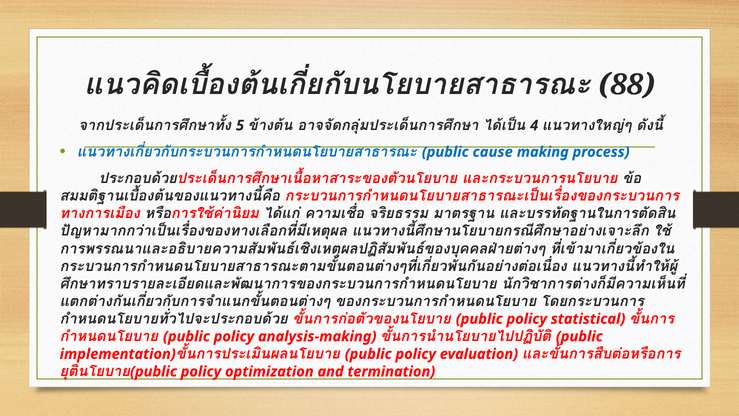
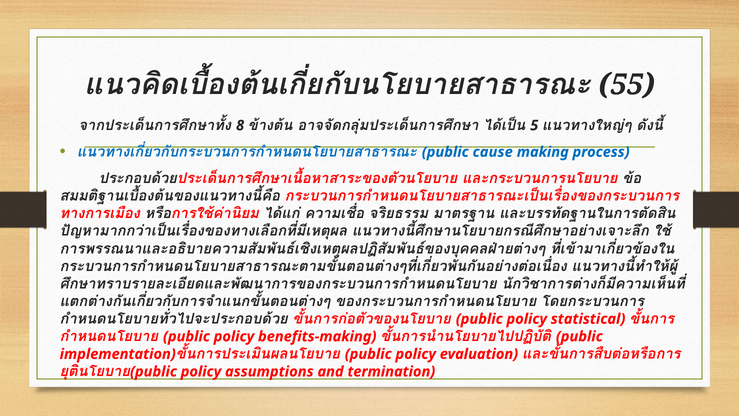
88: 88 -> 55 (627, 85)
5: 5 -> 8 (240, 125)
4: 4 -> 5 (534, 125)
analysis-making: analysis-making -> benefits-making (317, 336)
optimization: optimization -> assumptions (269, 371)
